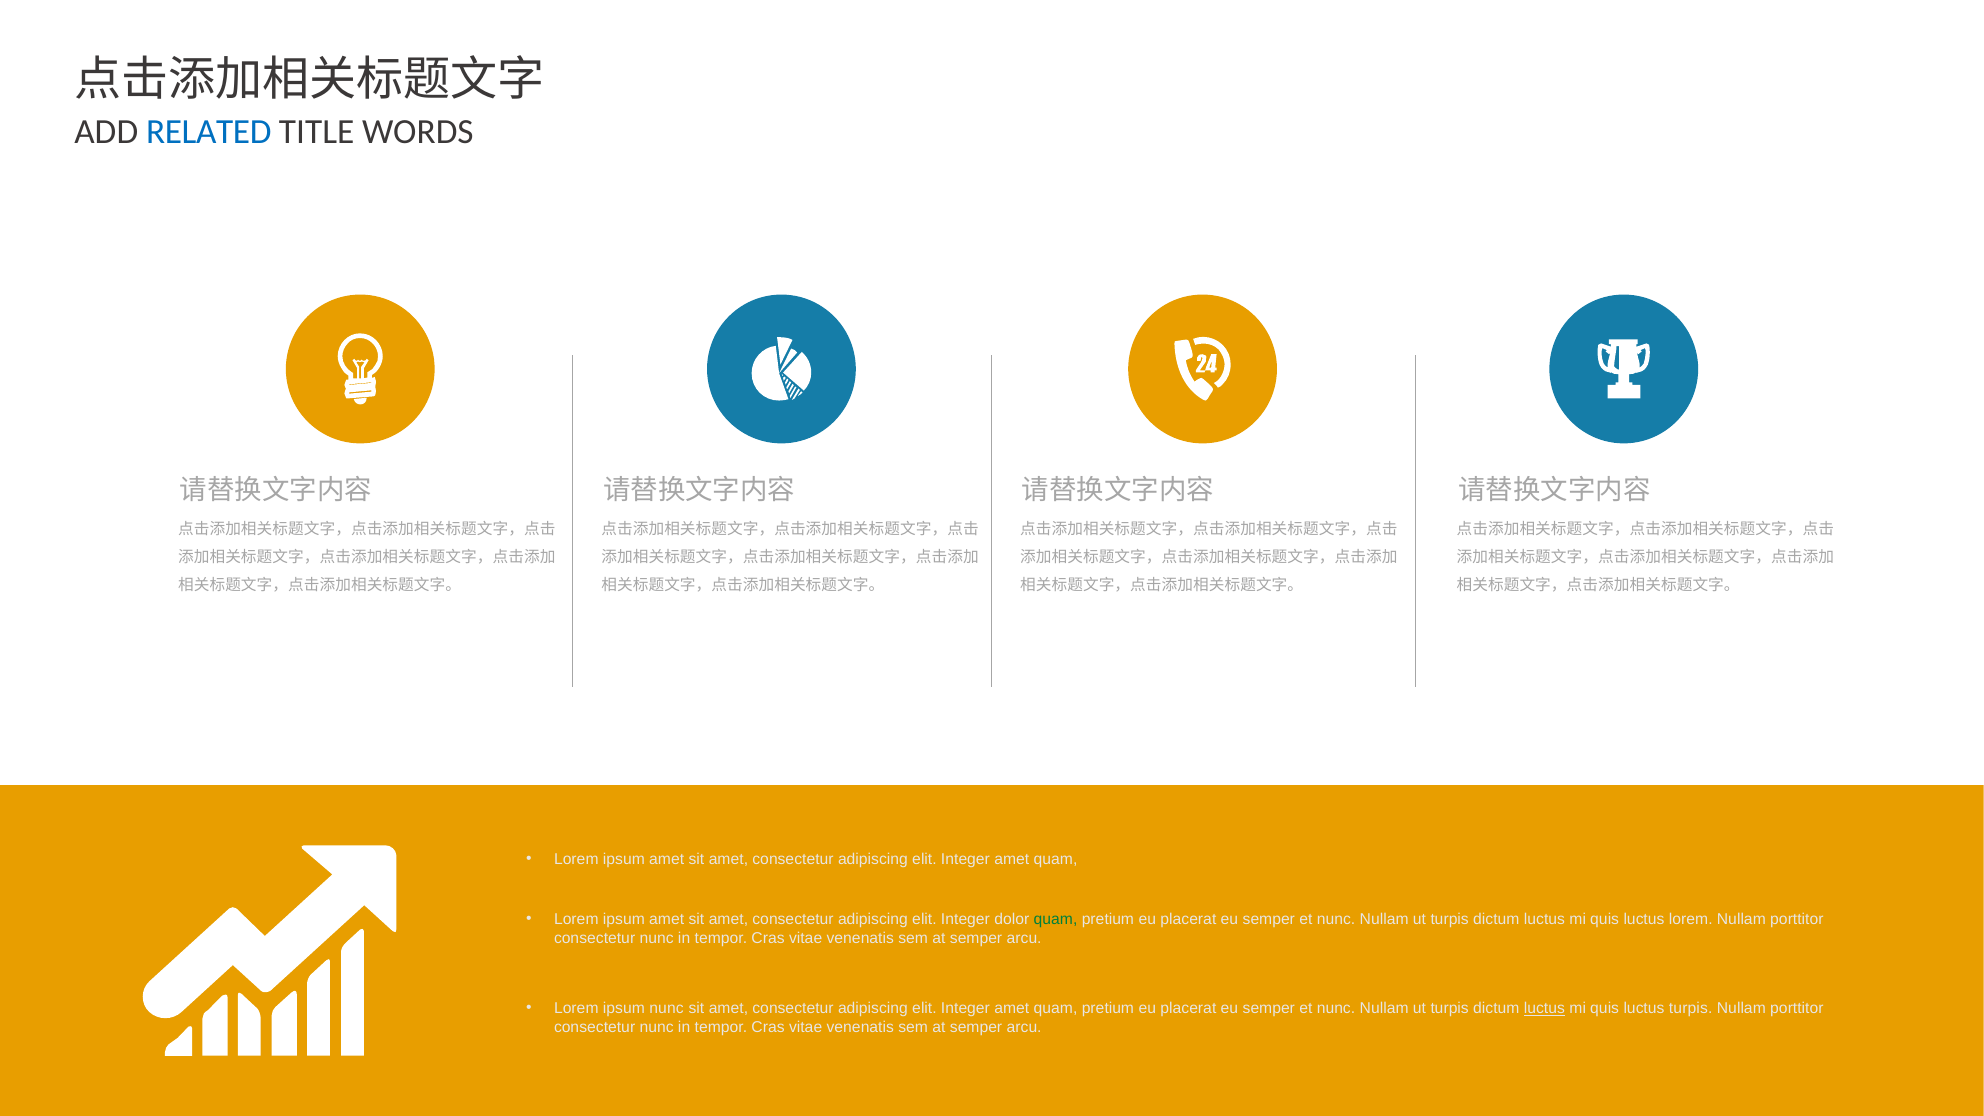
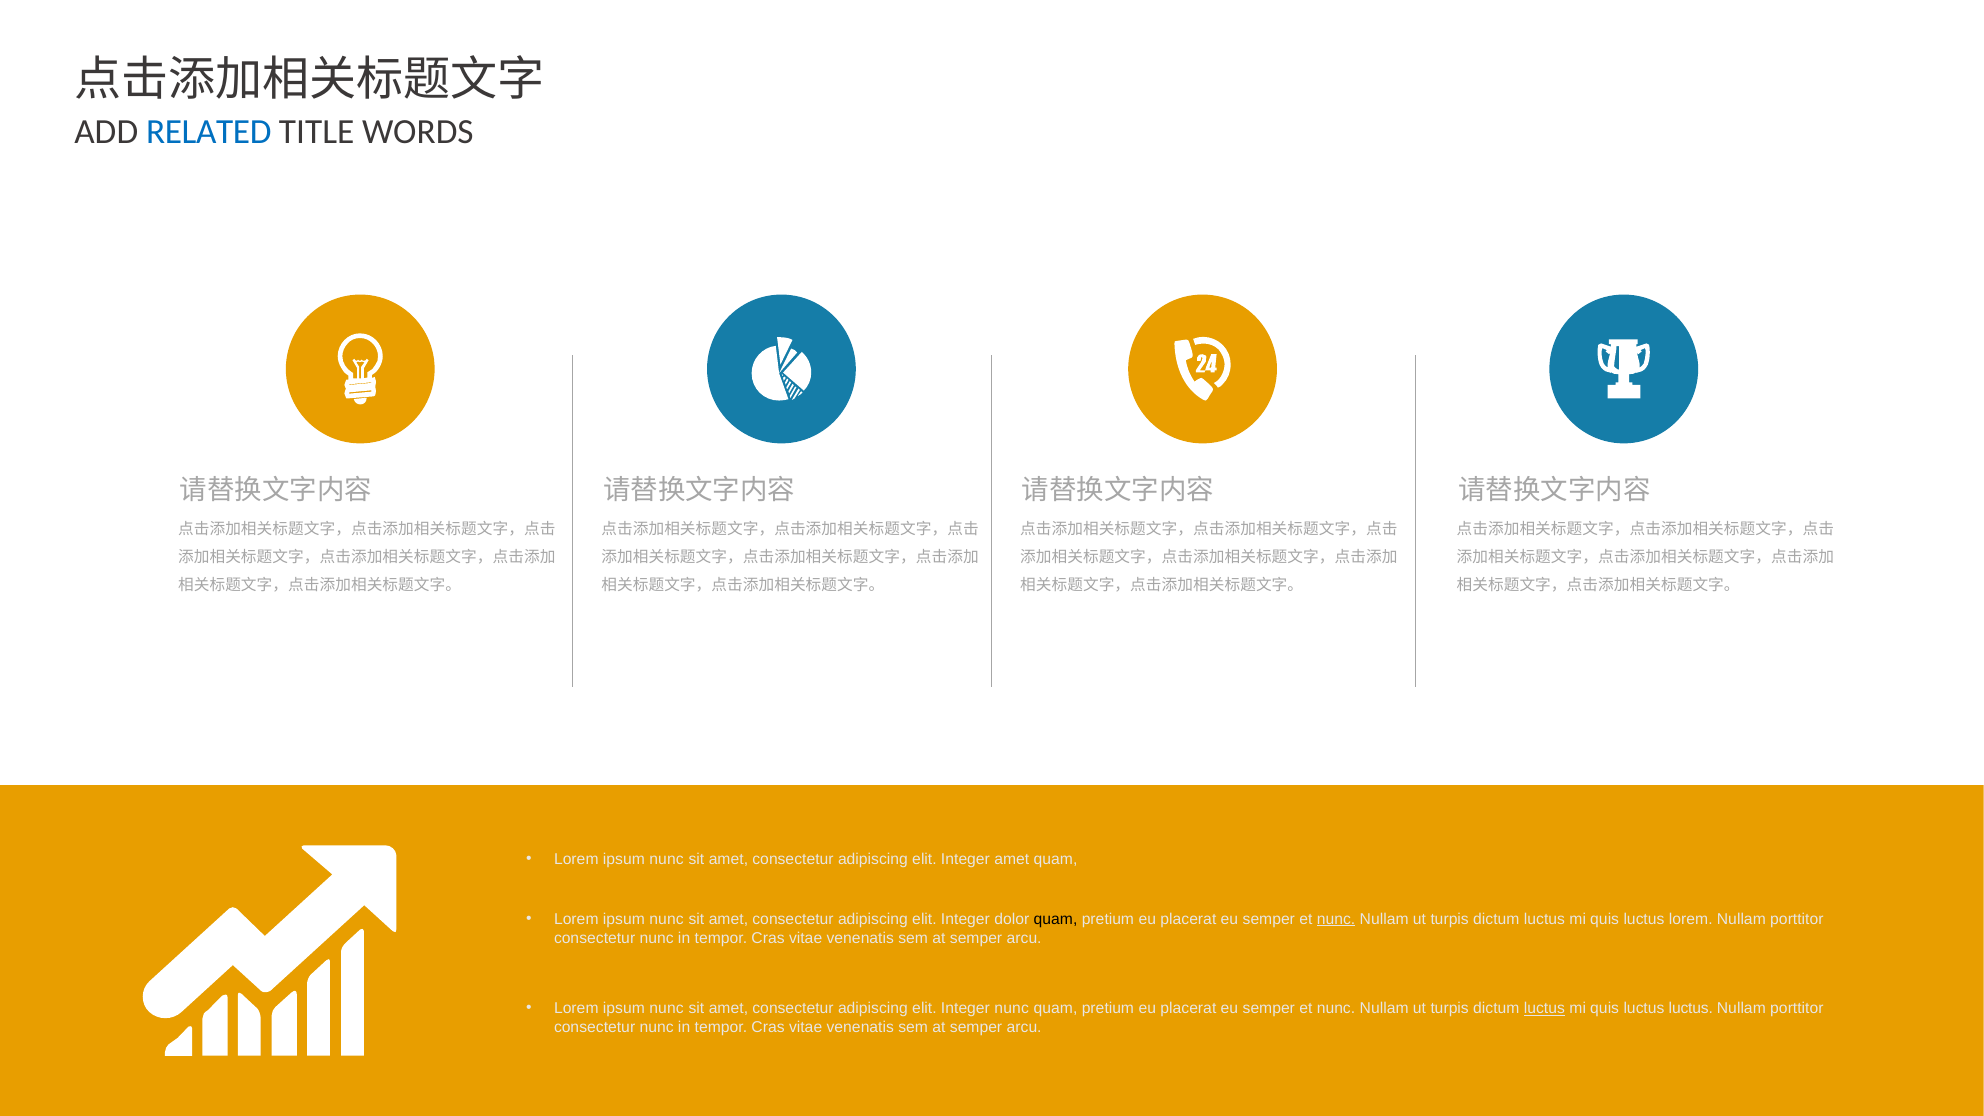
amet: amet -> nunc (667, 860)
amet: amet -> nunc (667, 919)
quam colour: green -> black (1056, 919)
nunc underline: none -> present (1336, 919)
amet: amet -> nunc (1012, 1008)
luctus turpis: turpis -> luctus (1691, 1008)
